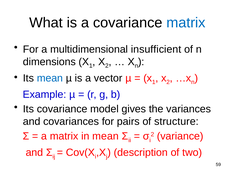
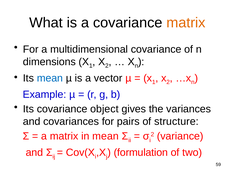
matrix colour: blue -> orange (186, 23)
multidimensional insufficient: insufficient -> covariance (156, 49)
model: model -> object (104, 109)
description: description -> formulation (141, 153)
